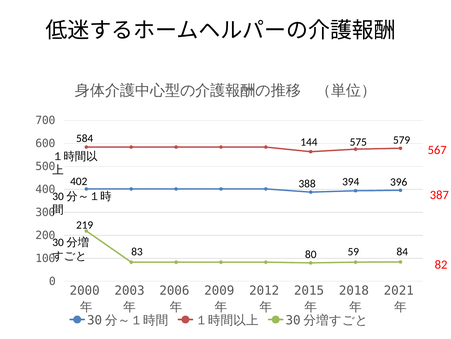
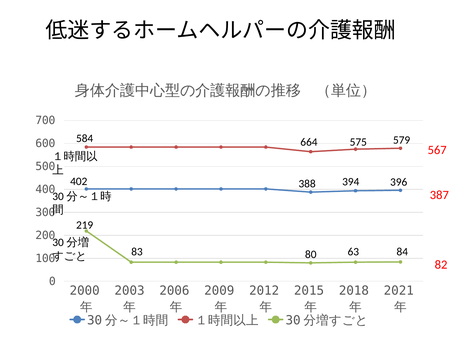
144: 144 -> 664 (309, 142)
59: 59 -> 63 (353, 251)
